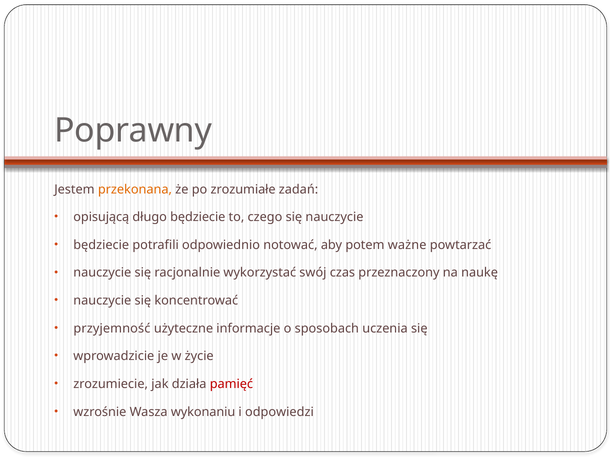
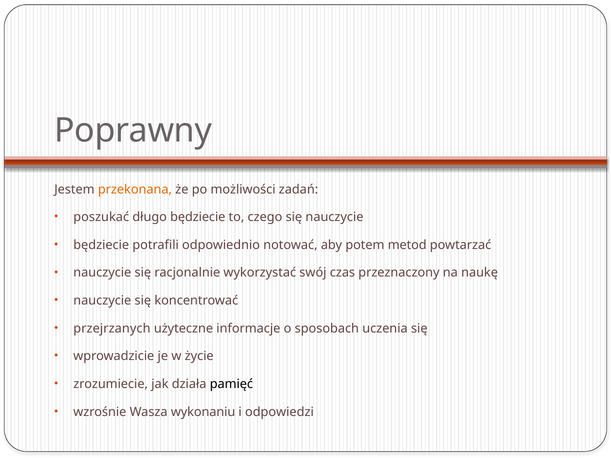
zrozumiałe: zrozumiałe -> możliwości (243, 189)
opisującą: opisującą -> poszukać (101, 217)
ważne: ważne -> metod (407, 245)
przyjemność: przyjemność -> przejrzanych (112, 329)
pamięć colour: red -> black (231, 384)
